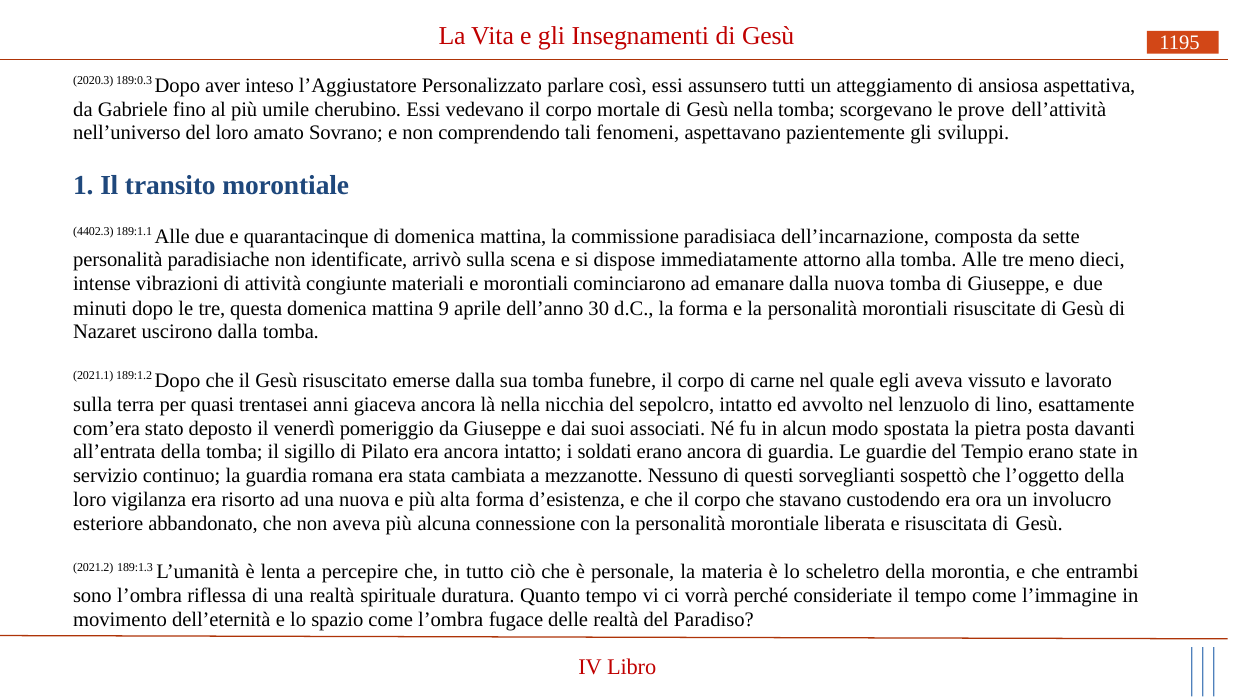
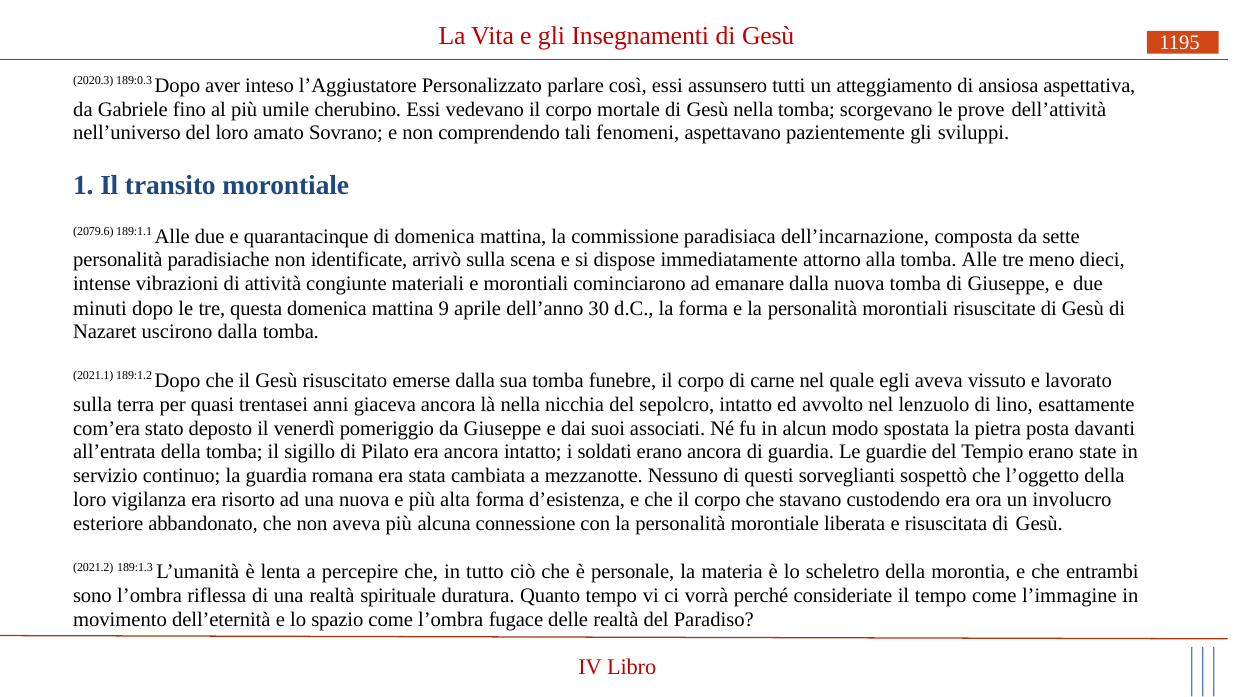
4402.3: 4402.3 -> 2079.6 (93, 231)
